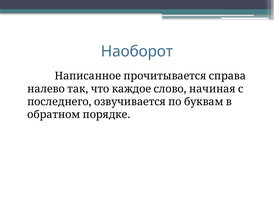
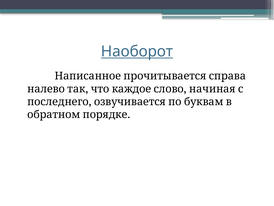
Наоборот underline: none -> present (137, 51)
